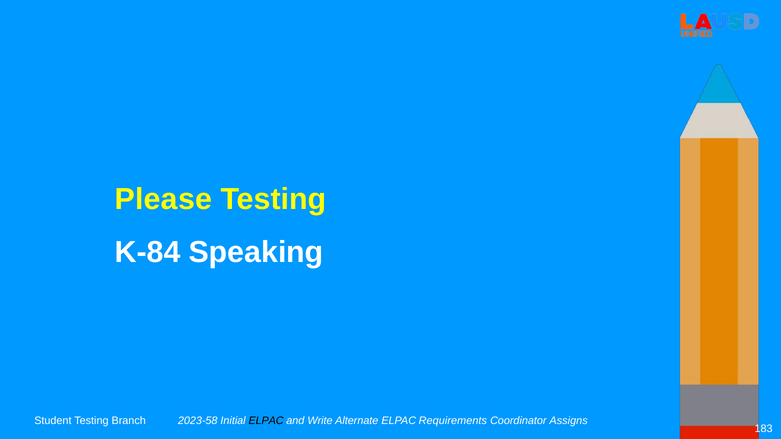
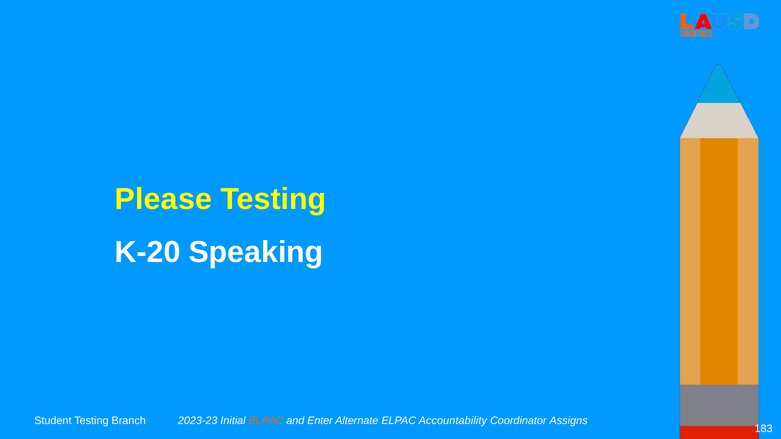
K-84: K-84 -> K-20 (148, 252)
2023-58: 2023-58 -> 2023-23 (198, 421)
ELPAC colour: black -> orange (266, 421)
Write: Write -> Enter (320, 421)
Requirements: Requirements -> Accountability (453, 421)
